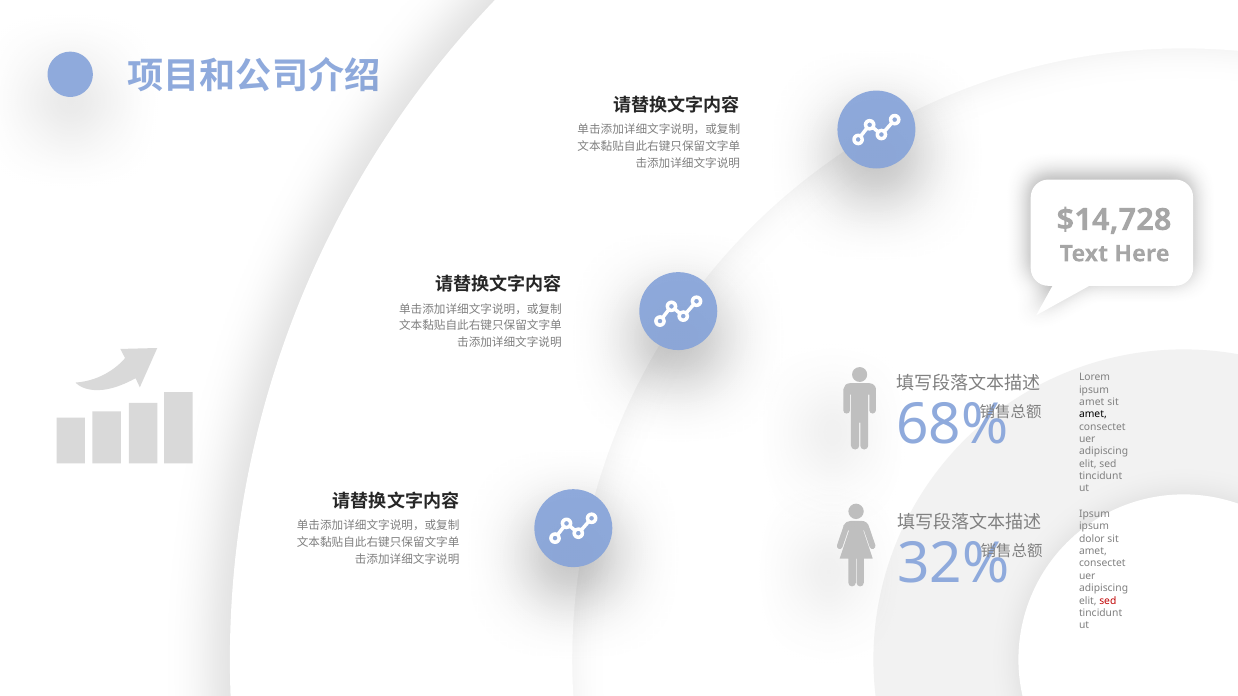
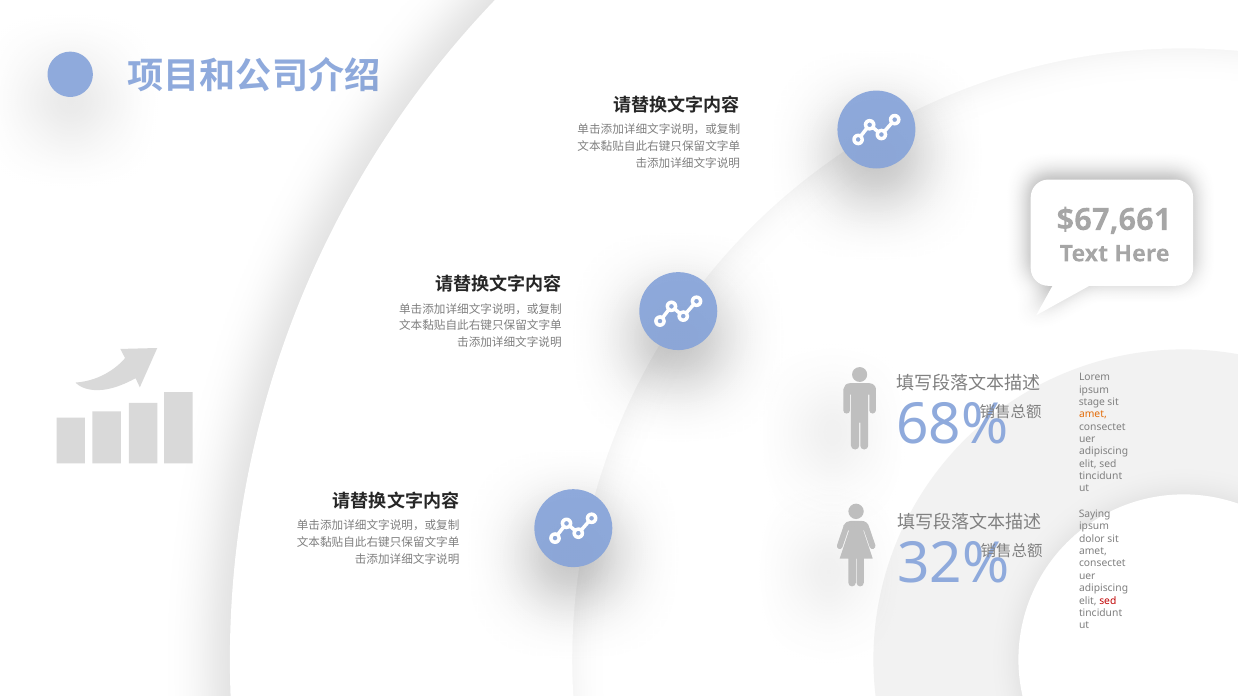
$14,728: $14,728 -> $67,661 (1114, 220)
amet: amet -> stage (1092, 402)
amet colour: black -> orange (1093, 415)
Ipsum: Ipsum -> Saying (1095, 514)
